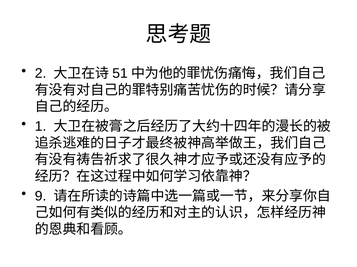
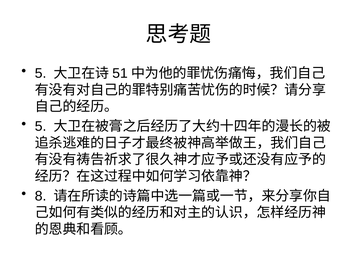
2: 2 -> 5 (41, 74)
1: 1 -> 5 (41, 127)
9: 9 -> 8 (41, 197)
